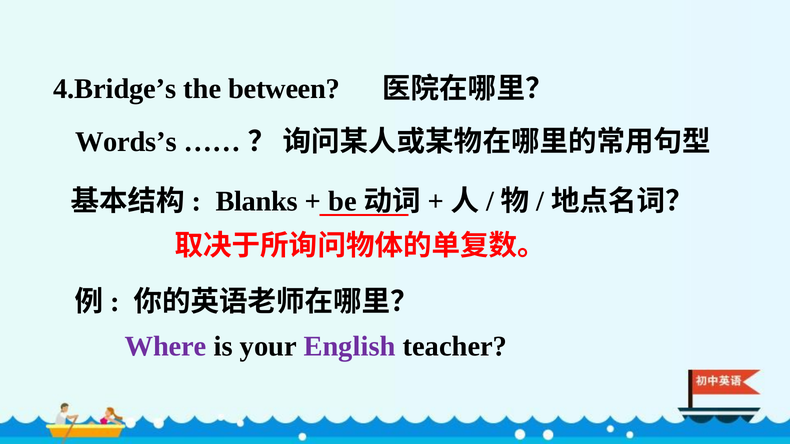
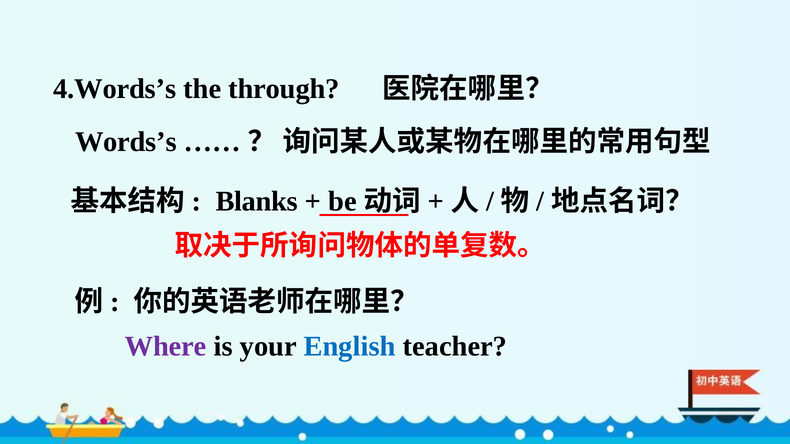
4.Bridge’s: 4.Bridge’s -> 4.Words’s (115, 89)
between: between -> through (284, 89)
English colour: purple -> blue (350, 347)
